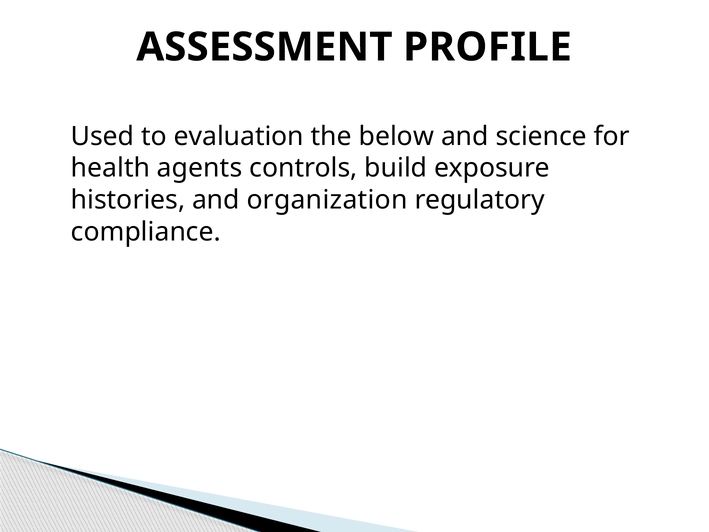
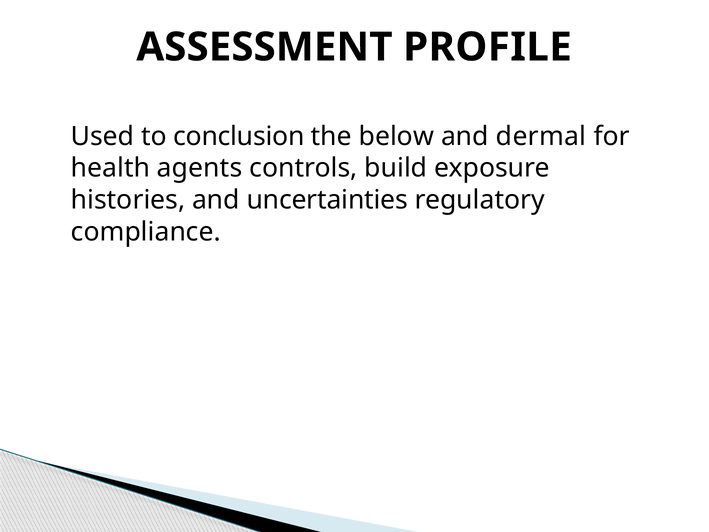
evaluation: evaluation -> conclusion (239, 136)
science: science -> dermal (541, 136)
organization: organization -> uncertainties (327, 200)
